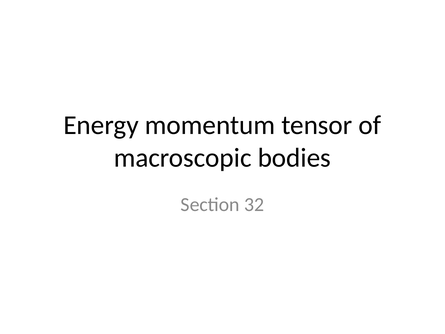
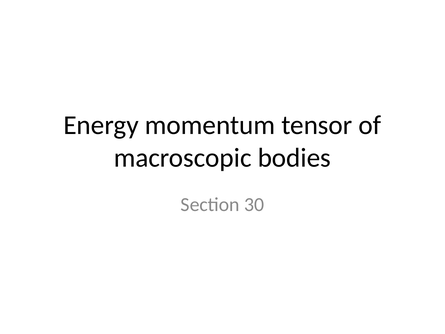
32: 32 -> 30 (254, 205)
